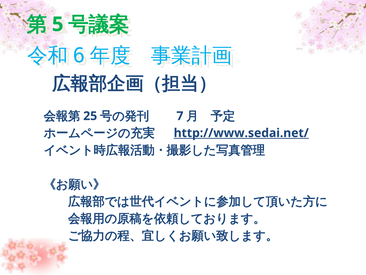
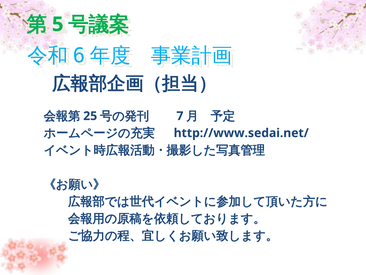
http://www.sedai.net/ underline: present -> none (241, 133)
